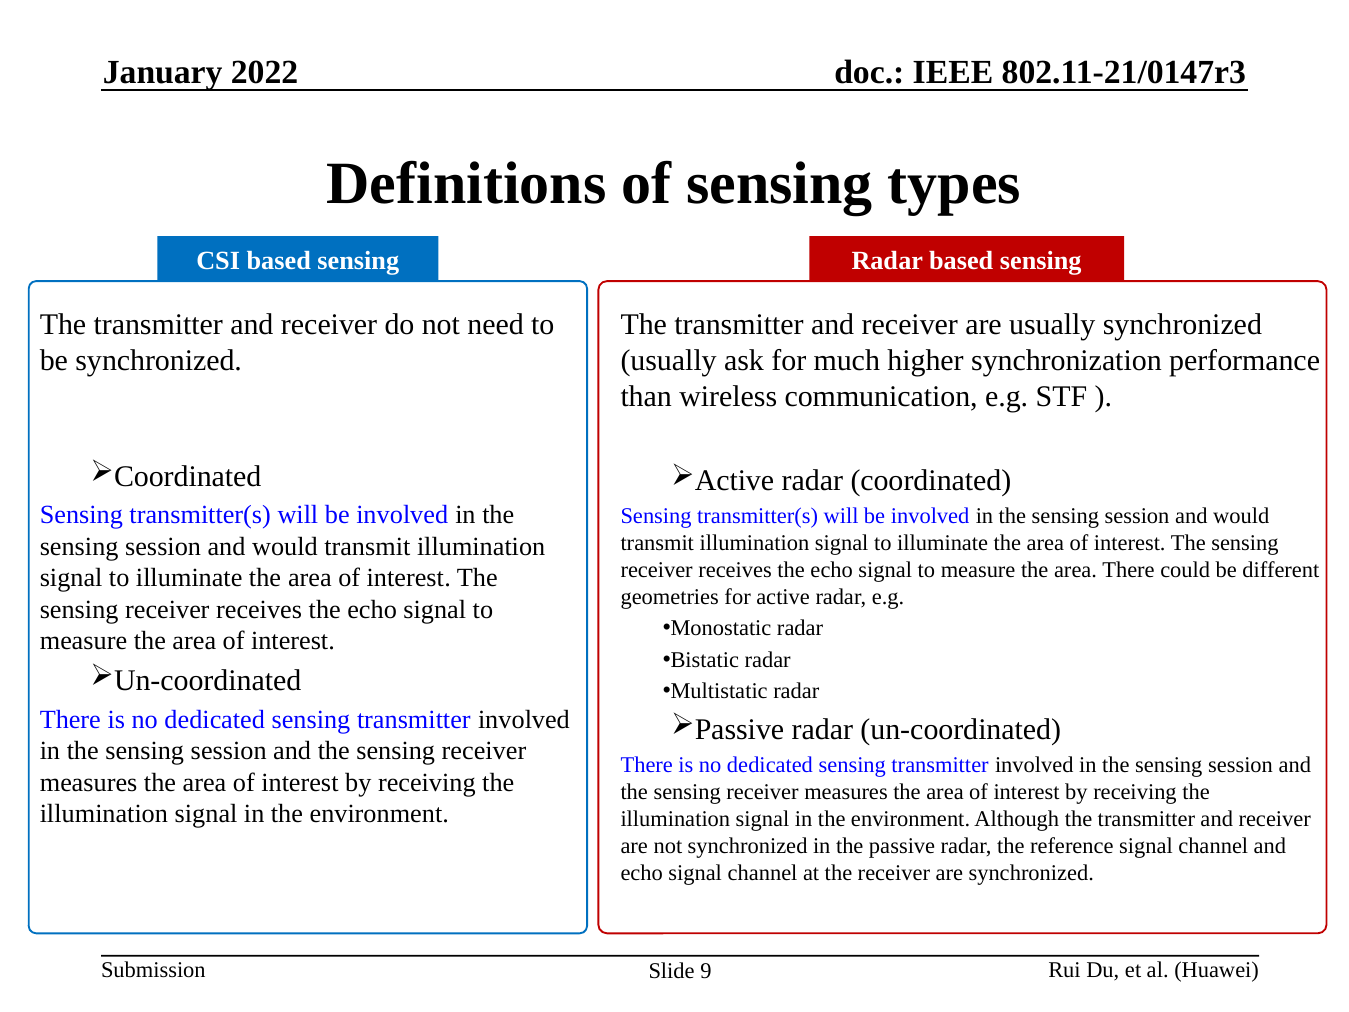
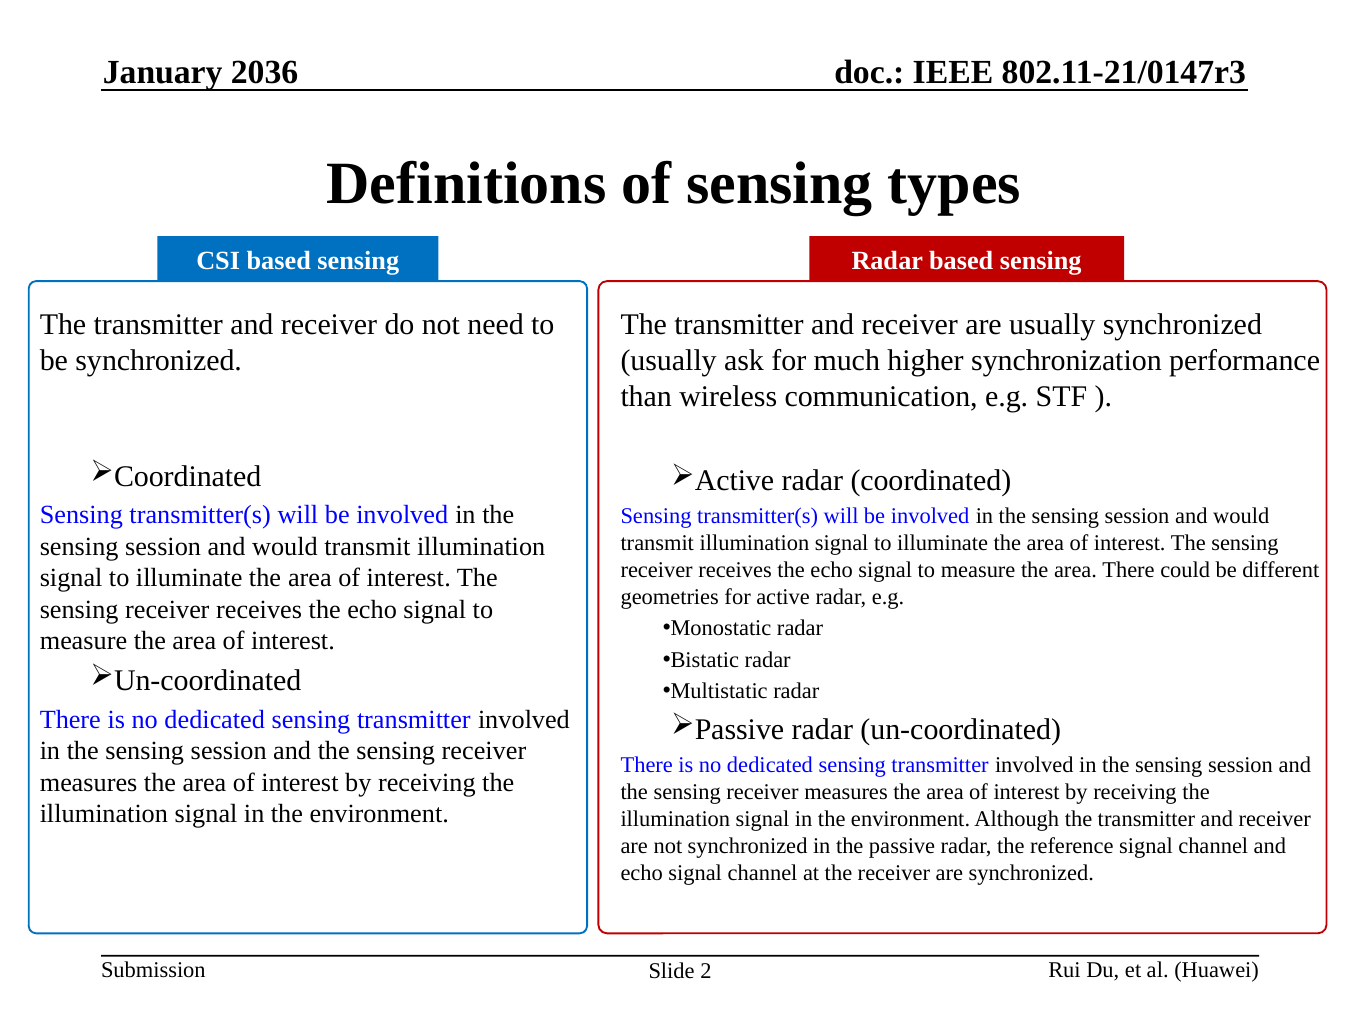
2022: 2022 -> 2036 (265, 72)
9: 9 -> 2 (706, 970)
